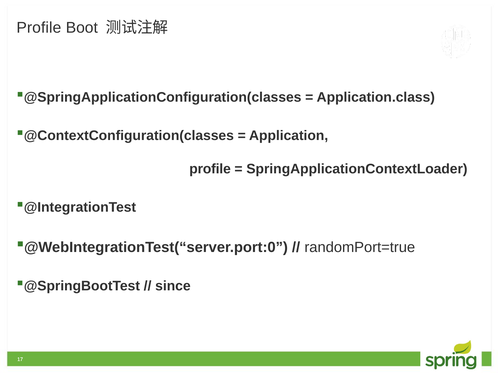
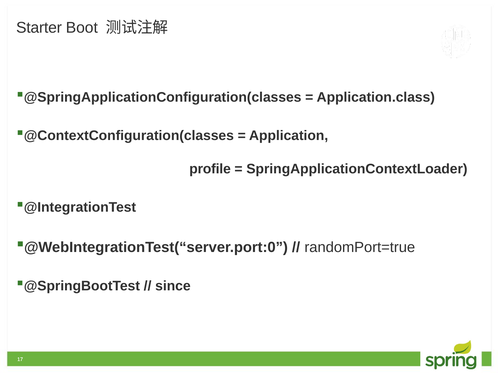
Profile: Profile -> Starter (39, 28)
